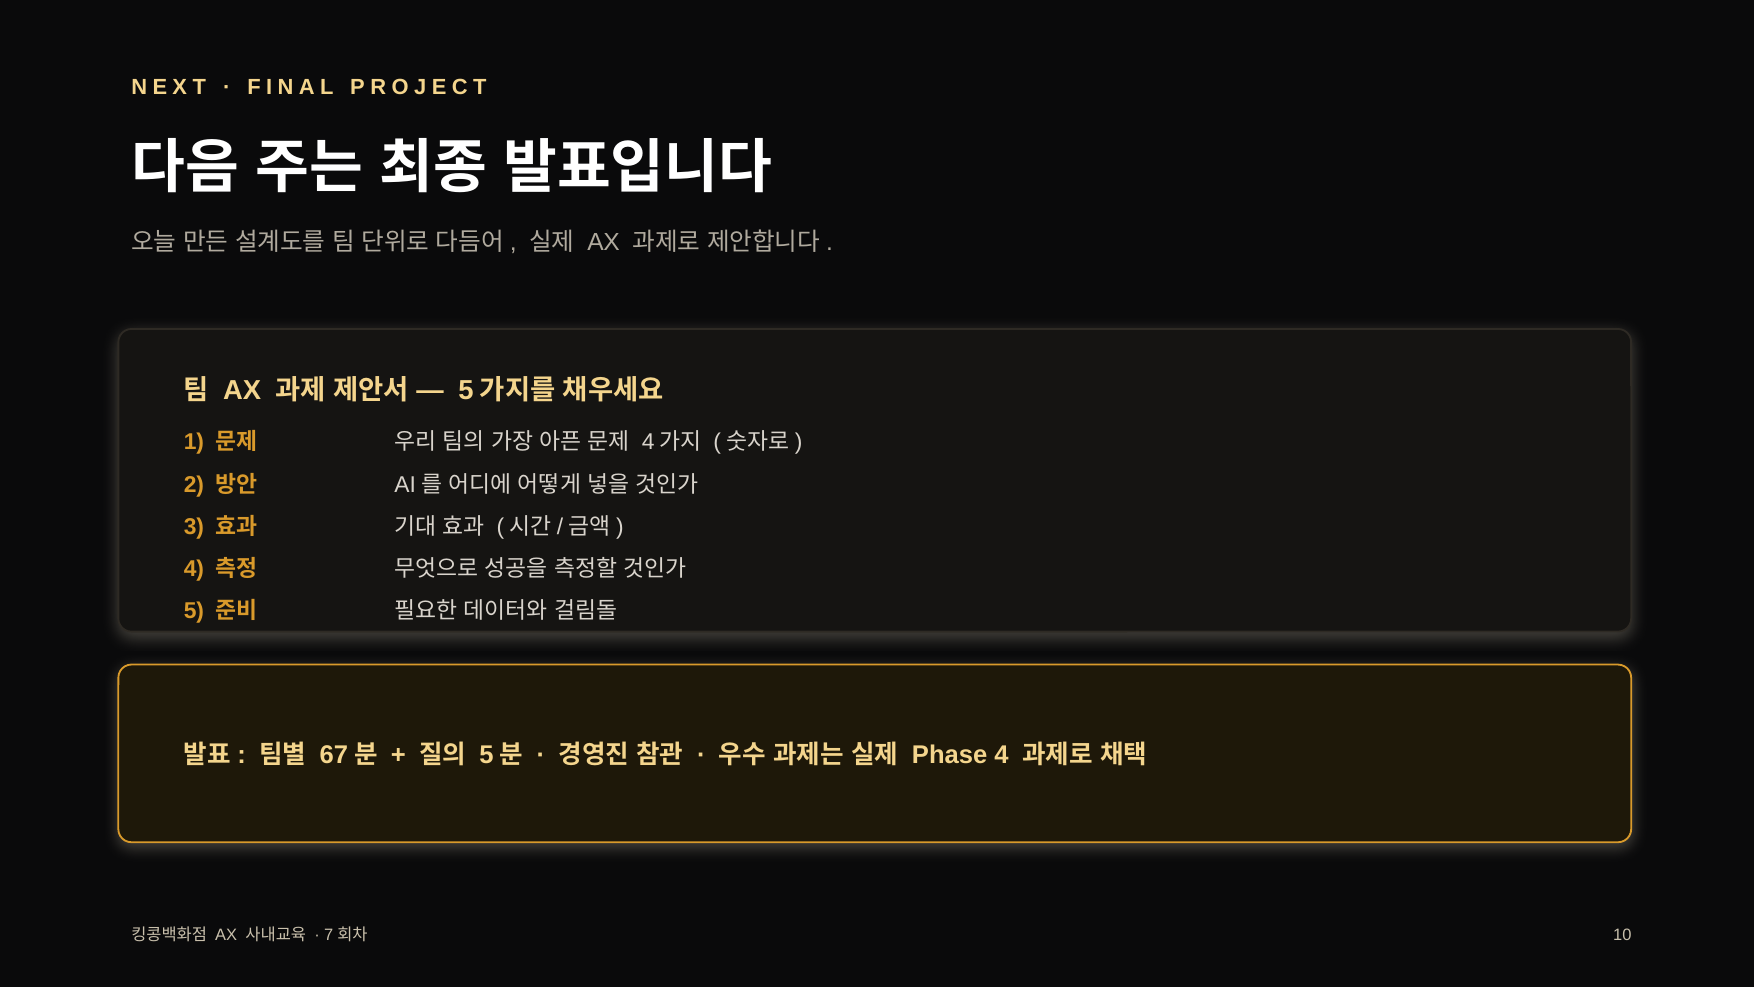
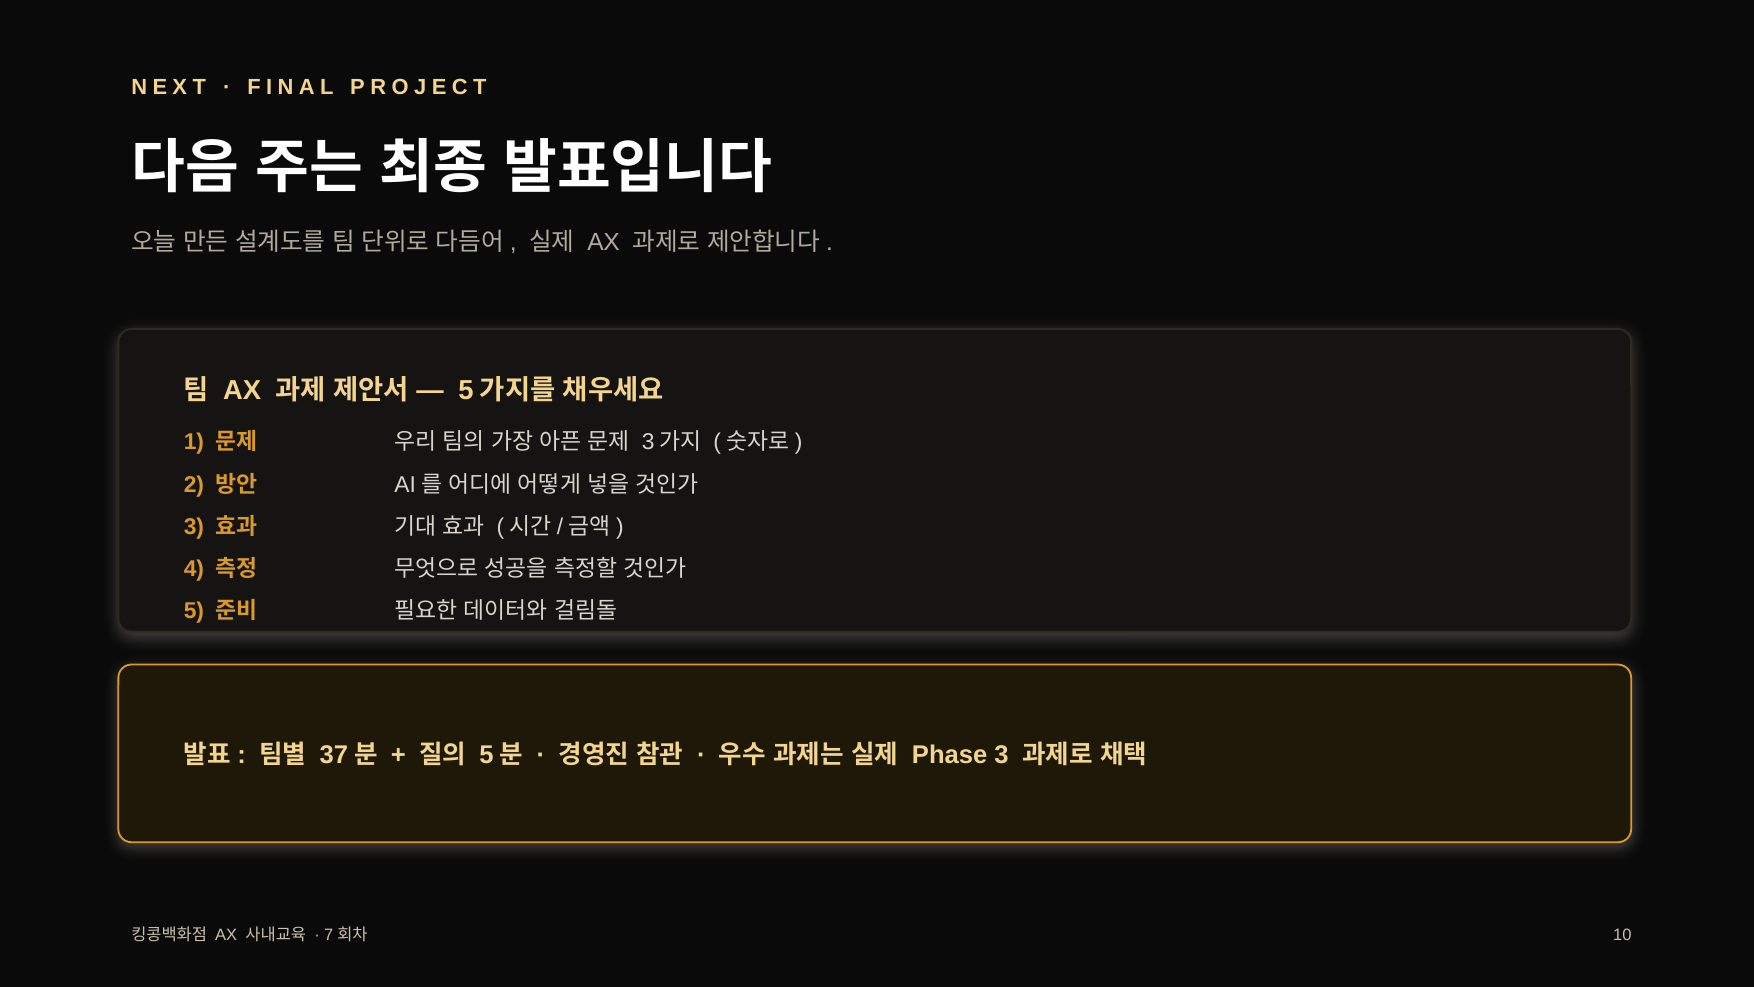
4: 4 -> 3 (648, 442)
67: 67 -> 37 (334, 755)
Phase 4: 4 -> 3 (1002, 755)
